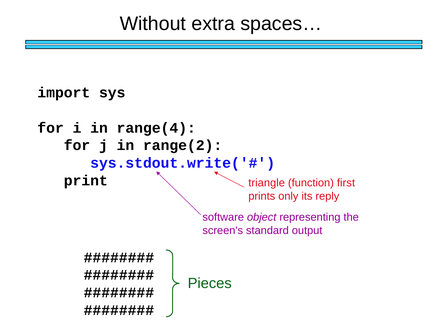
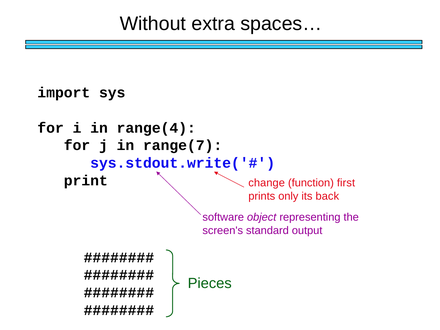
range(2: range(2 -> range(7 (183, 145)
triangle: triangle -> change (267, 183)
reply: reply -> back (327, 196)
